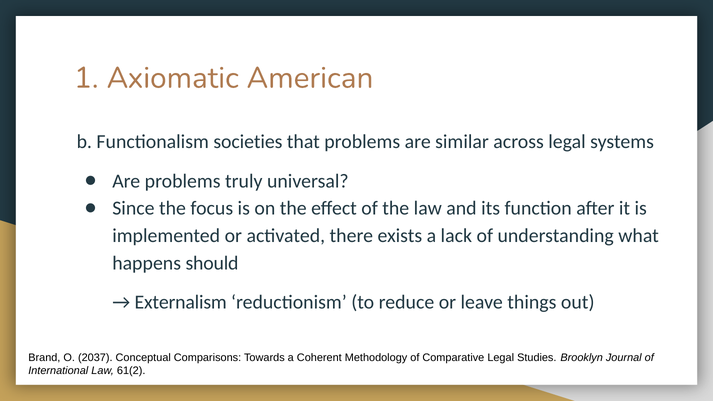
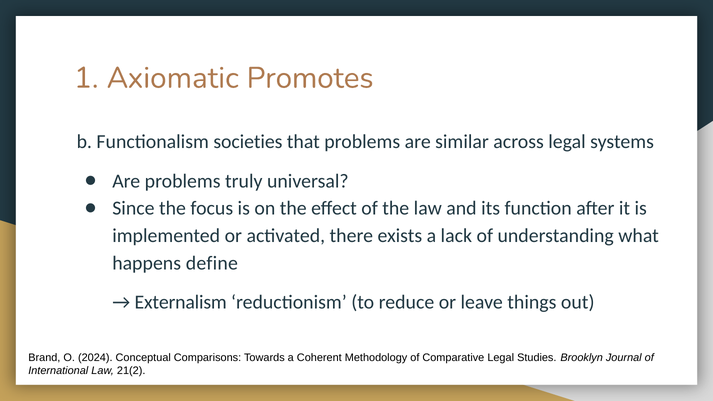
American: American -> Promotes (310, 78)
should: should -> define (212, 263)
2037: 2037 -> 2024 (95, 358)
61(2: 61(2 -> 21(2 (131, 371)
